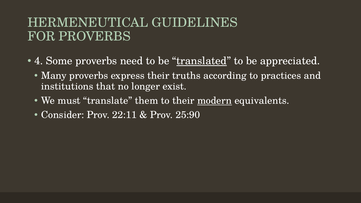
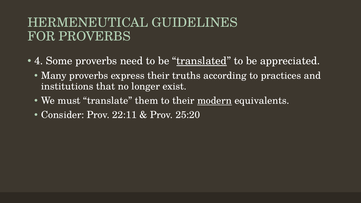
25:90: 25:90 -> 25:20 (188, 115)
